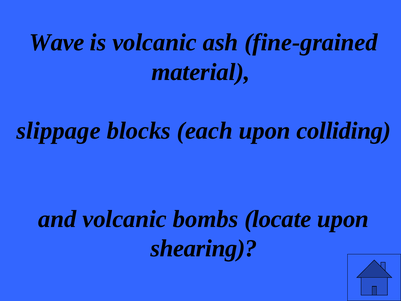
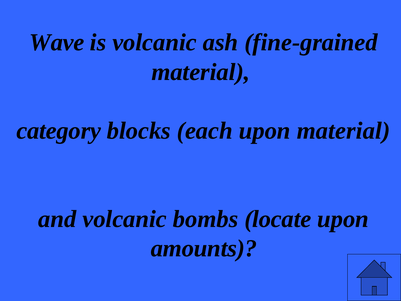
slippage: slippage -> category (59, 131)
upon colliding: colliding -> material (344, 131)
shearing: shearing -> amounts (204, 248)
